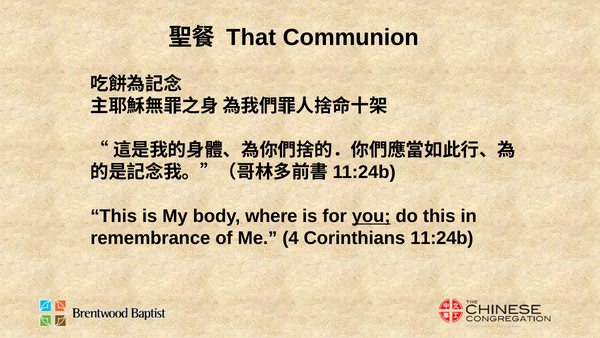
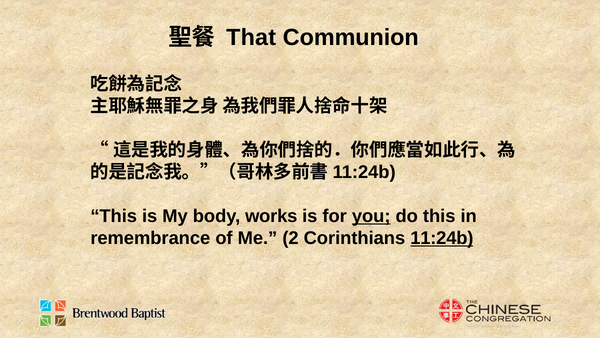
where: where -> works (271, 216)
4: 4 -> 2 (291, 238)
11:24b underline: none -> present (442, 238)
